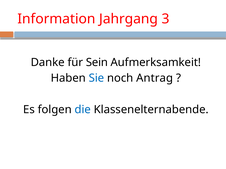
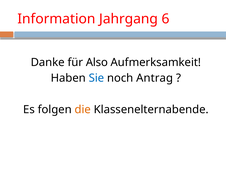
3: 3 -> 6 (165, 19)
Sein: Sein -> Also (97, 63)
die colour: blue -> orange (83, 110)
